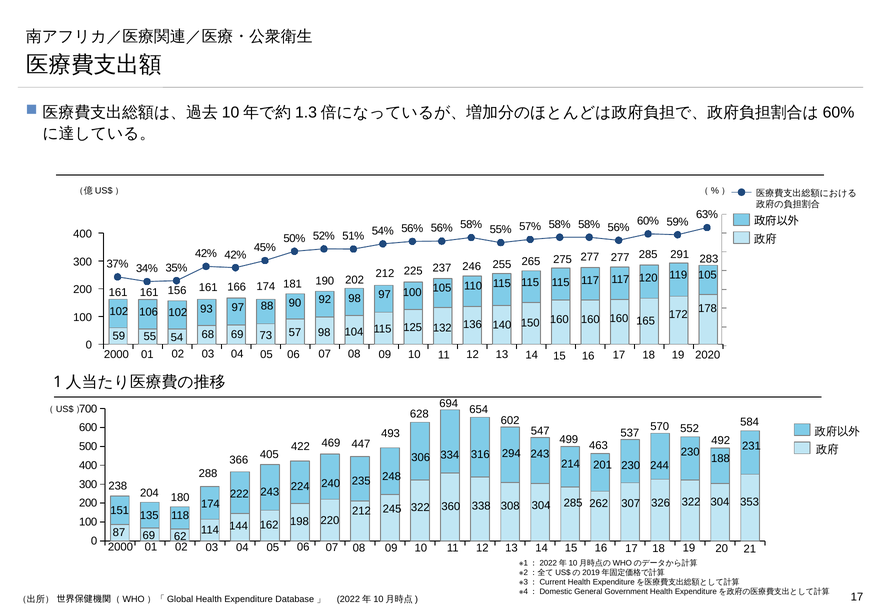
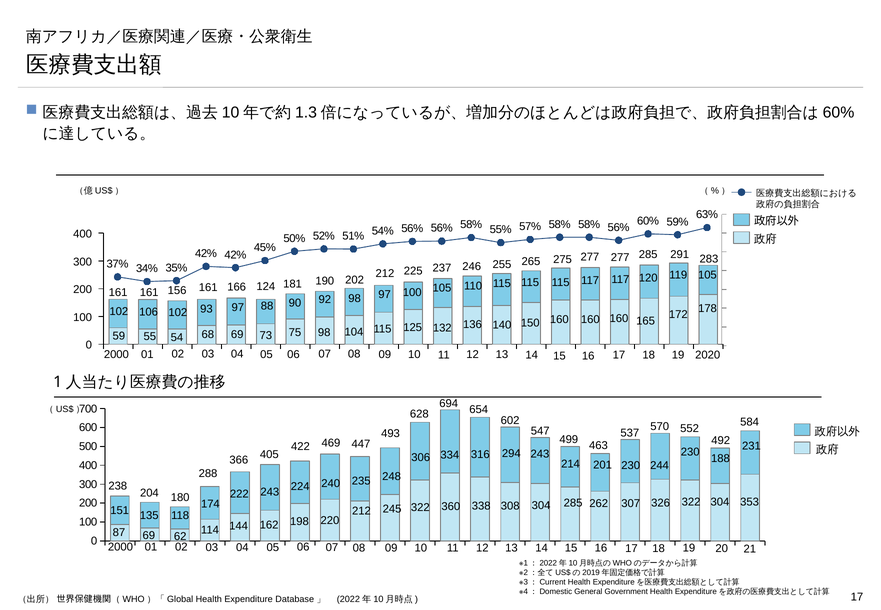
161 174: 174 -> 124 (266, 287)
57: 57 -> 75 (295, 332)
